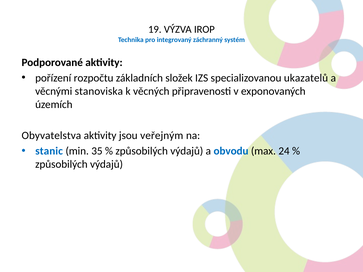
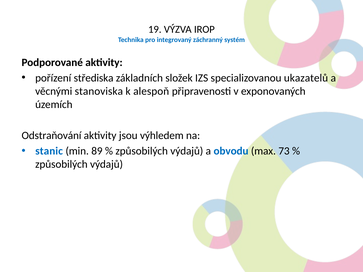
rozpočtu: rozpočtu -> střediska (94, 78)
věcných: věcných -> alespoň (151, 91)
Obyvatelstva: Obyvatelstva -> Odstraňování (51, 136)
veřejným: veřejným -> výhledem (162, 136)
35: 35 -> 89 (97, 151)
24: 24 -> 73 (284, 151)
